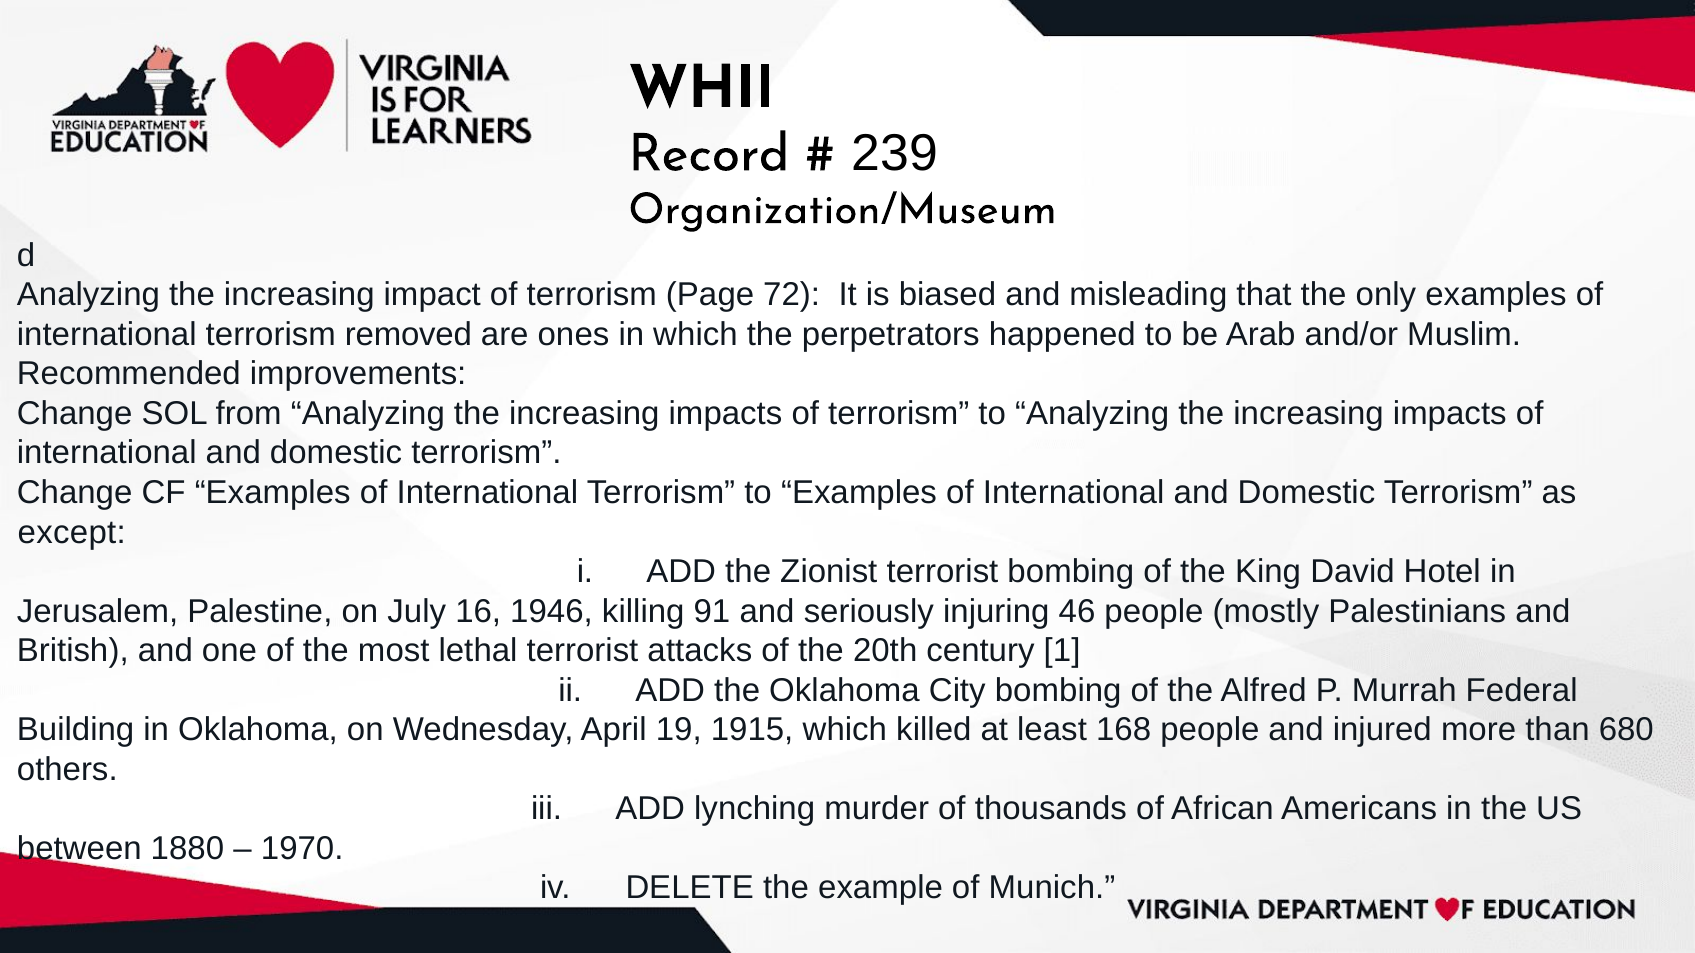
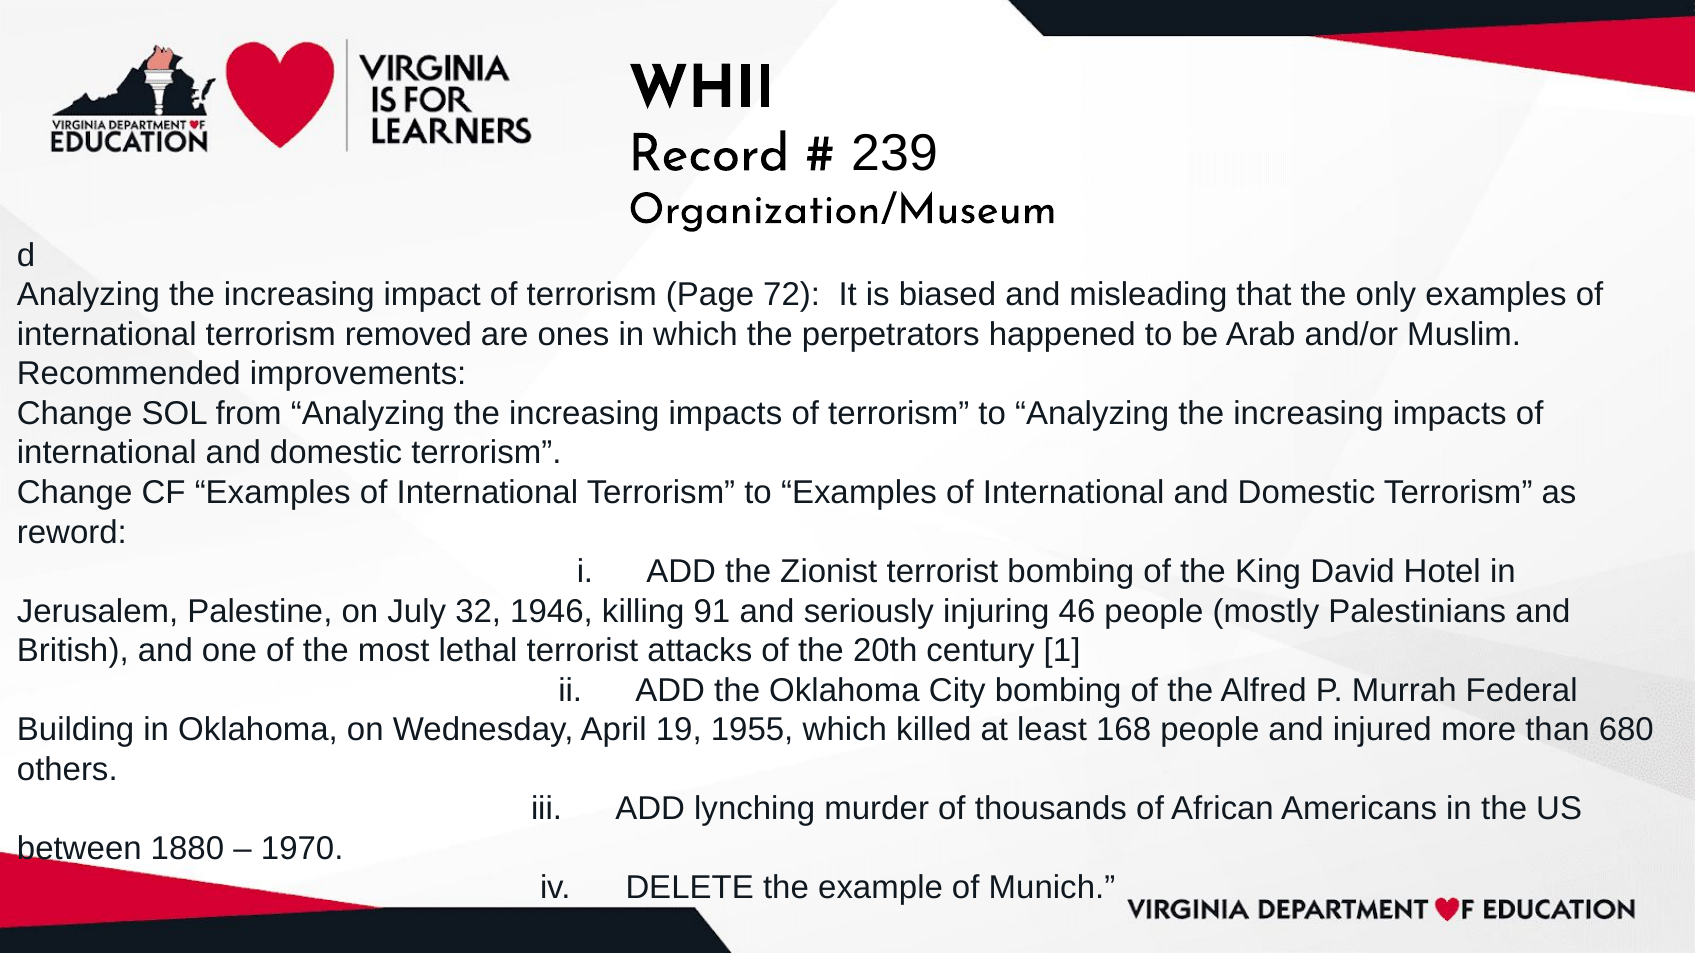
except: except -> reword (72, 532)
16: 16 -> 32 (478, 612)
1915: 1915 -> 1955 (752, 730)
